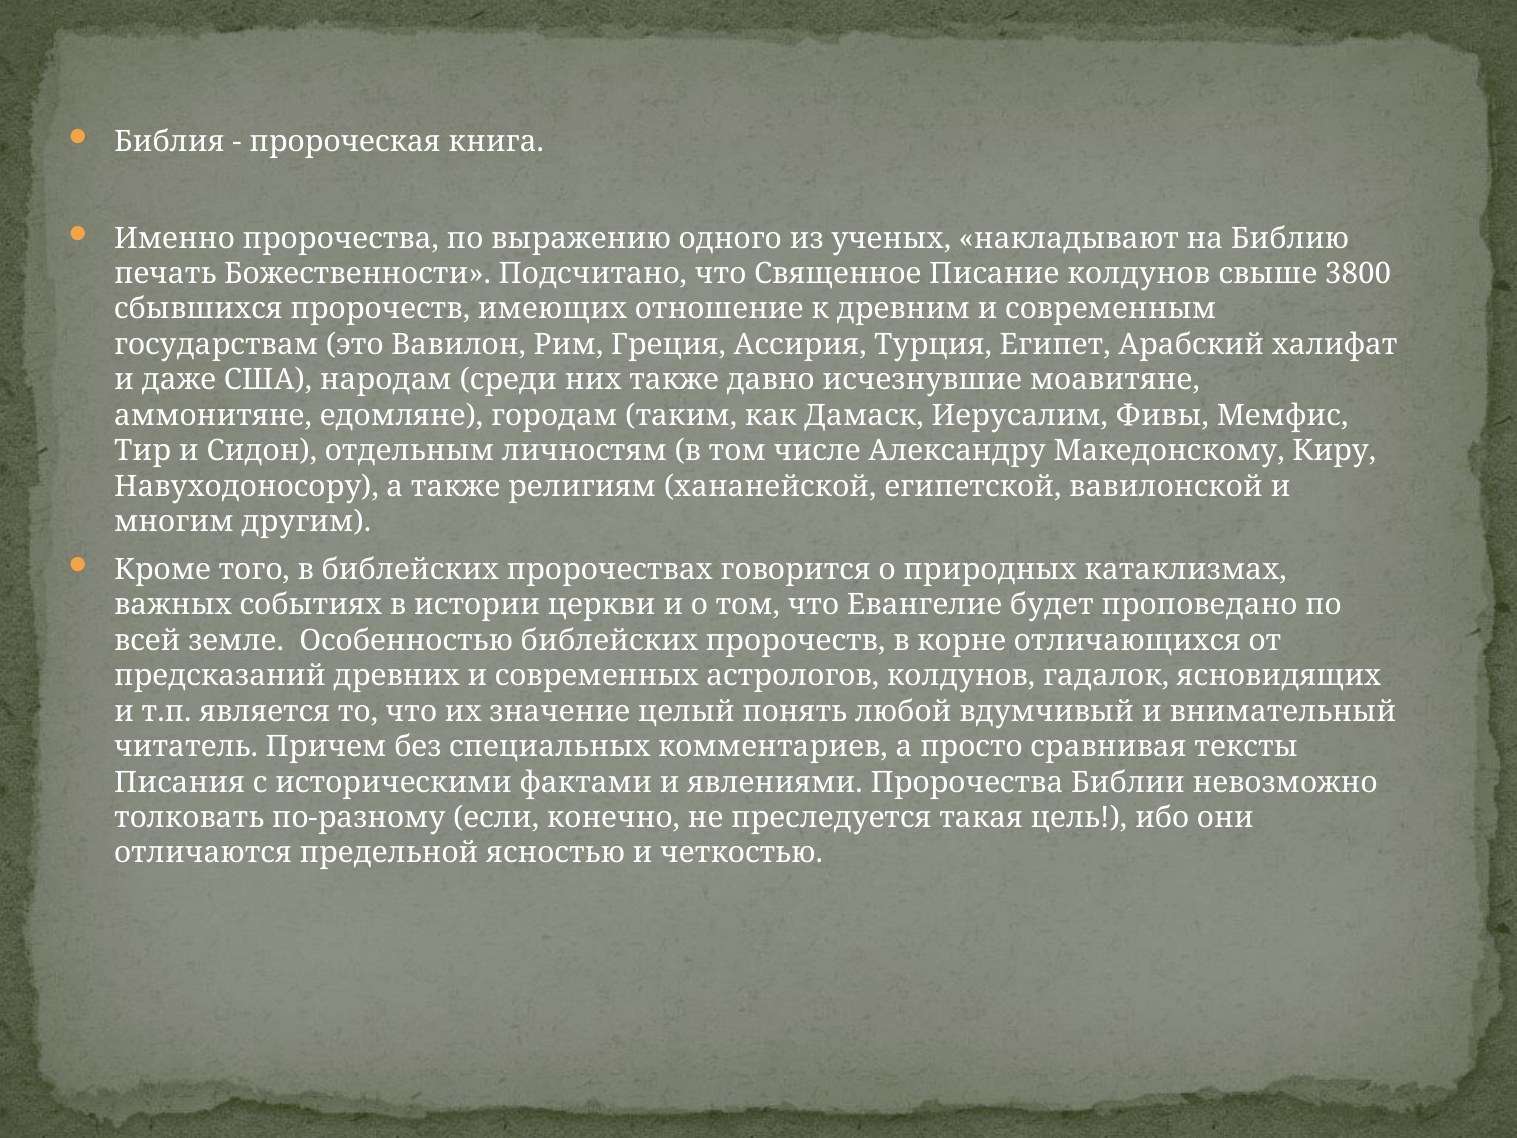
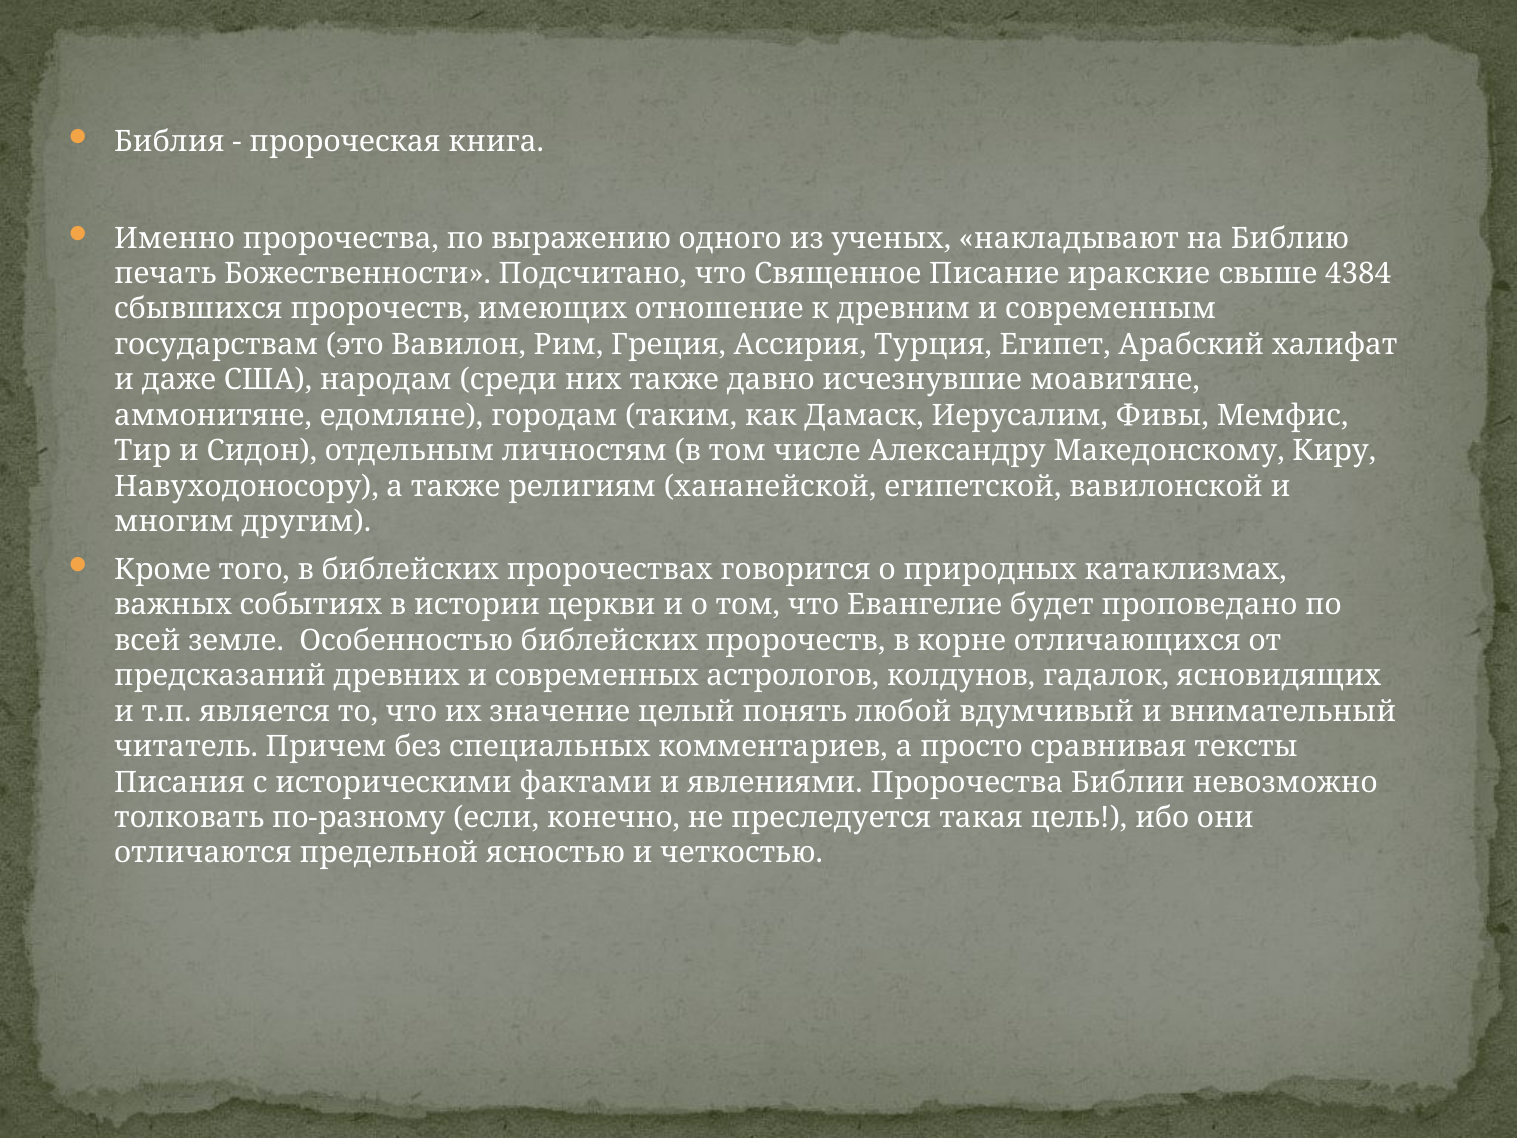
Писание колдунов: колдунов -> иракские (1139, 274)
3800: 3800 -> 4384 (1358, 274)
